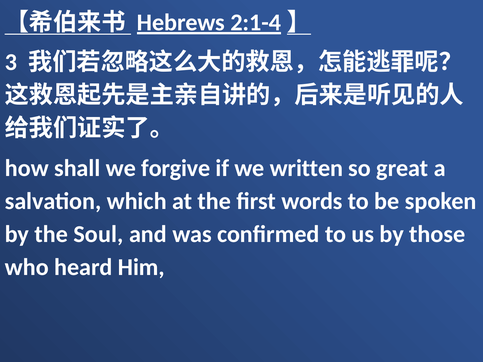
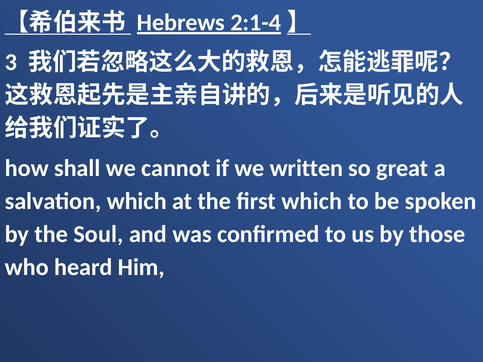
forgive: forgive -> cannot (176, 168)
first words: words -> which (312, 201)
